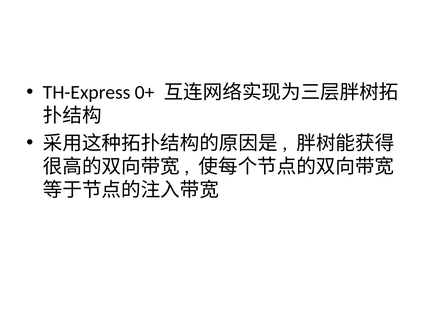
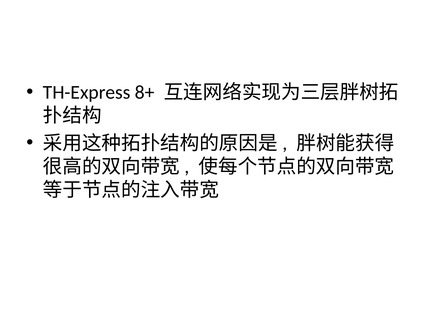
0+: 0+ -> 8+ (145, 92)
